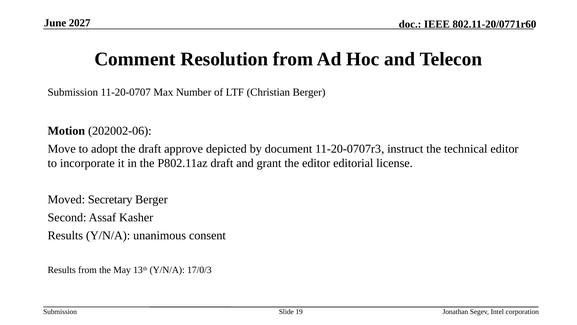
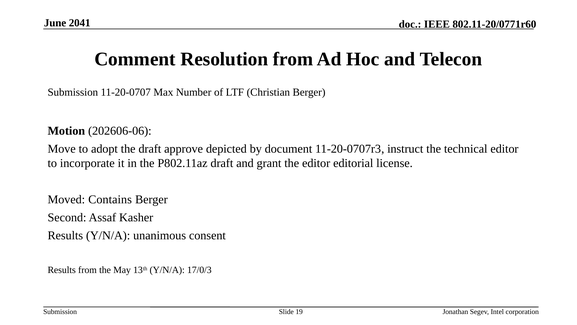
2027: 2027 -> 2041 (80, 23)
202002-06: 202002-06 -> 202606-06 (120, 131)
Secretary: Secretary -> Contains (110, 199)
